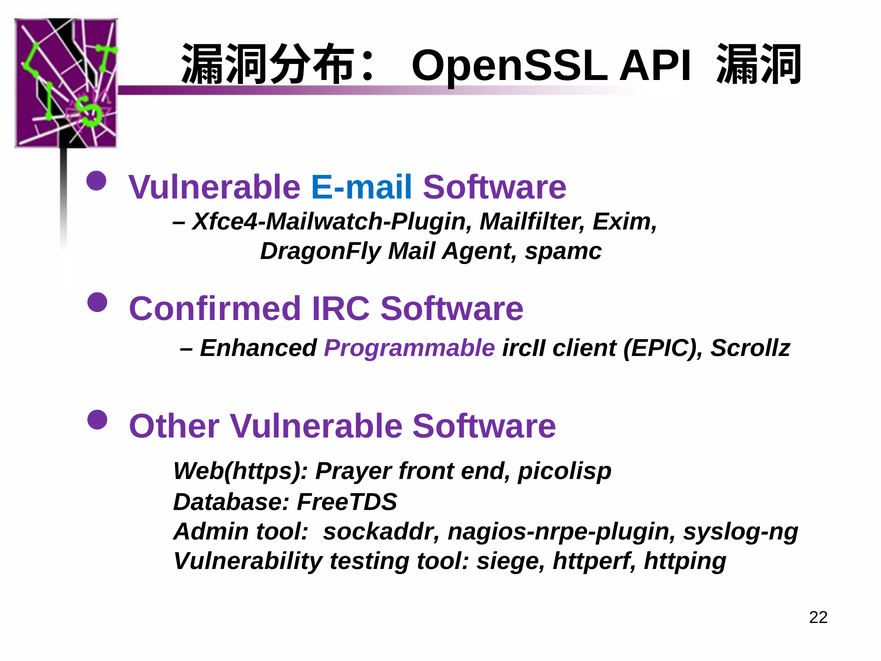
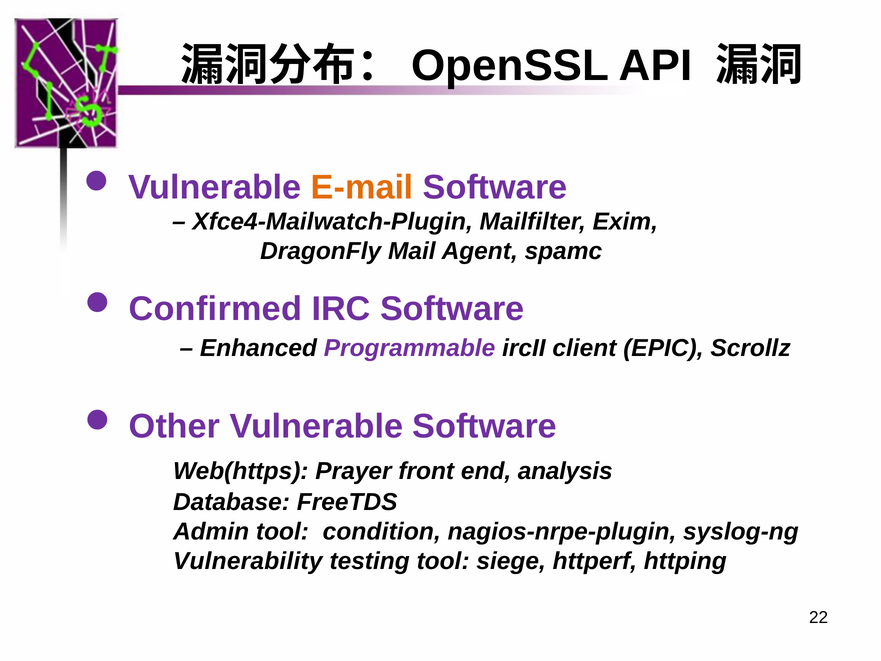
E-mail colour: blue -> orange (362, 187)
picolisp: picolisp -> analysis (565, 471)
sockaddr: sockaddr -> condition (382, 532)
